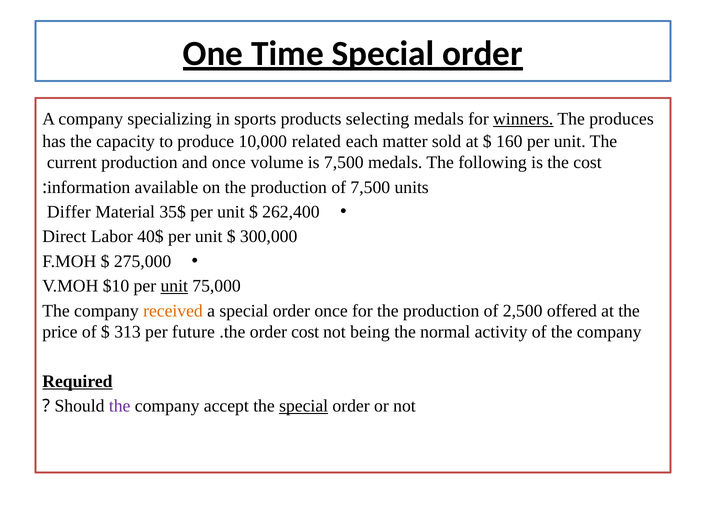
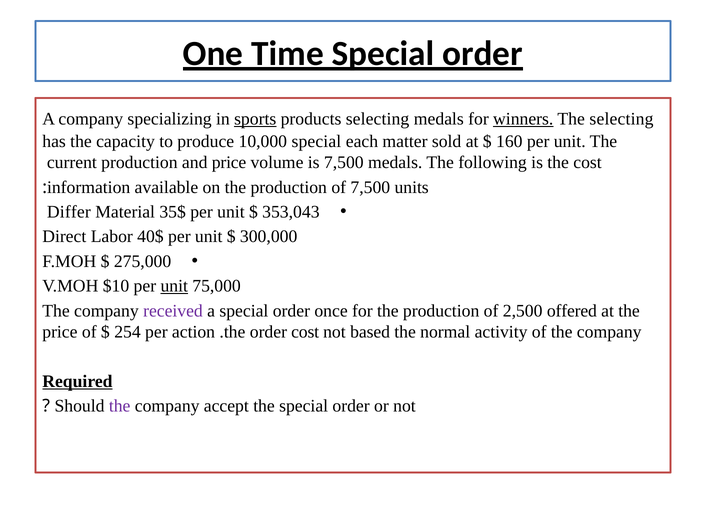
sports underline: none -> present (255, 119)
The produces: produces -> selecting (622, 119)
10,000 related: related -> special (316, 142)
and once: once -> price (229, 163)
262,400: 262,400 -> 353,043 (291, 212)
received colour: orange -> purple (173, 311)
313: 313 -> 254 (128, 332)
future: future -> action (194, 332)
being: being -> based (370, 332)
special underline: present -> none (304, 406)
